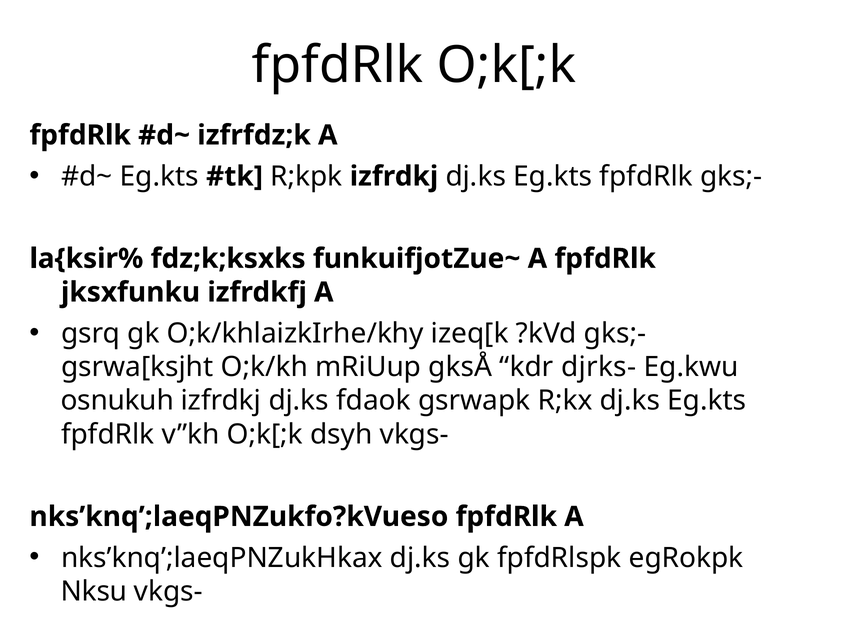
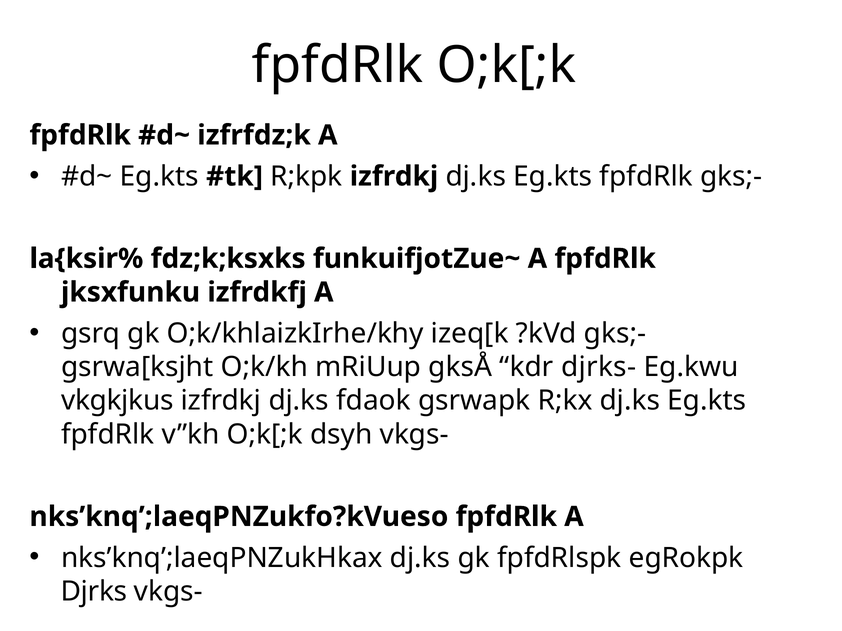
osnukuh: osnukuh -> vkgkjkus (117, 401)
Nksu: Nksu -> Djrks (94, 592)
